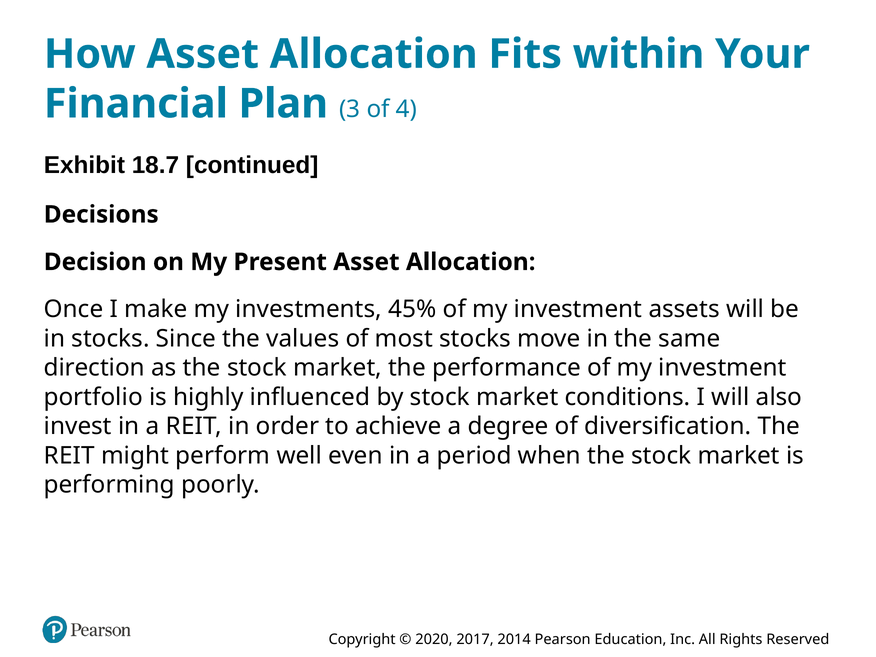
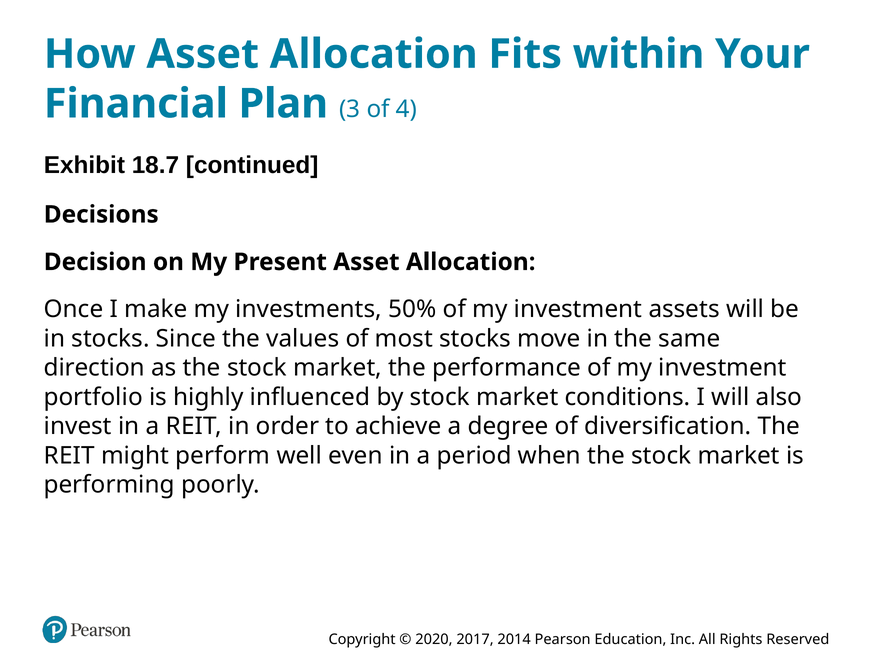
45%: 45% -> 50% (412, 309)
